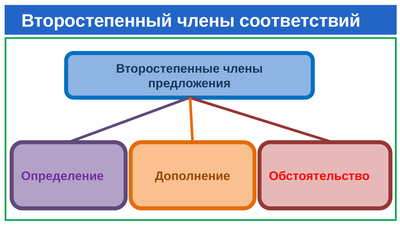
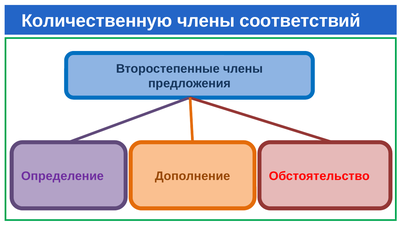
Второстепенный: Второстепенный -> Количественную (97, 21)
